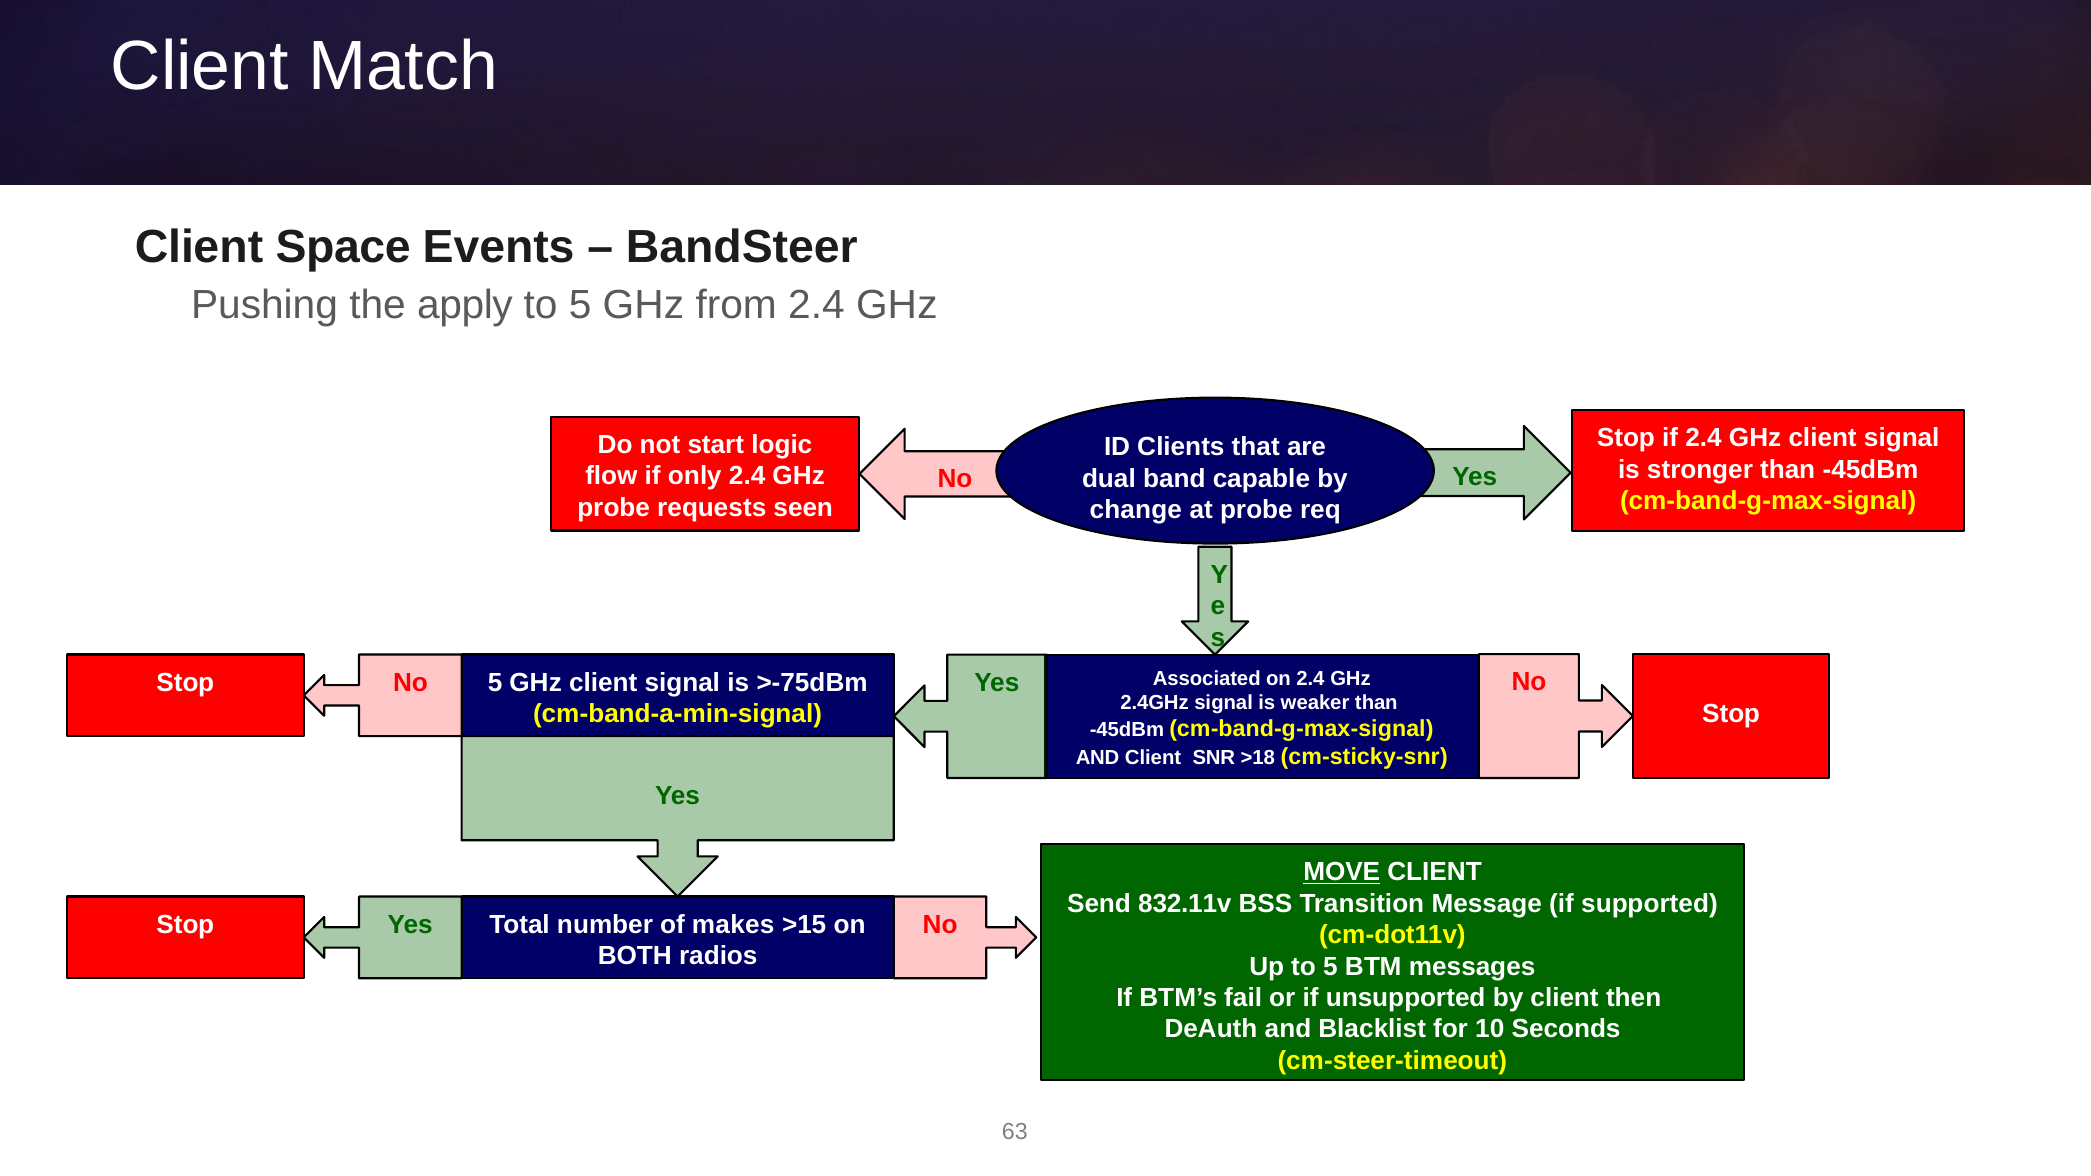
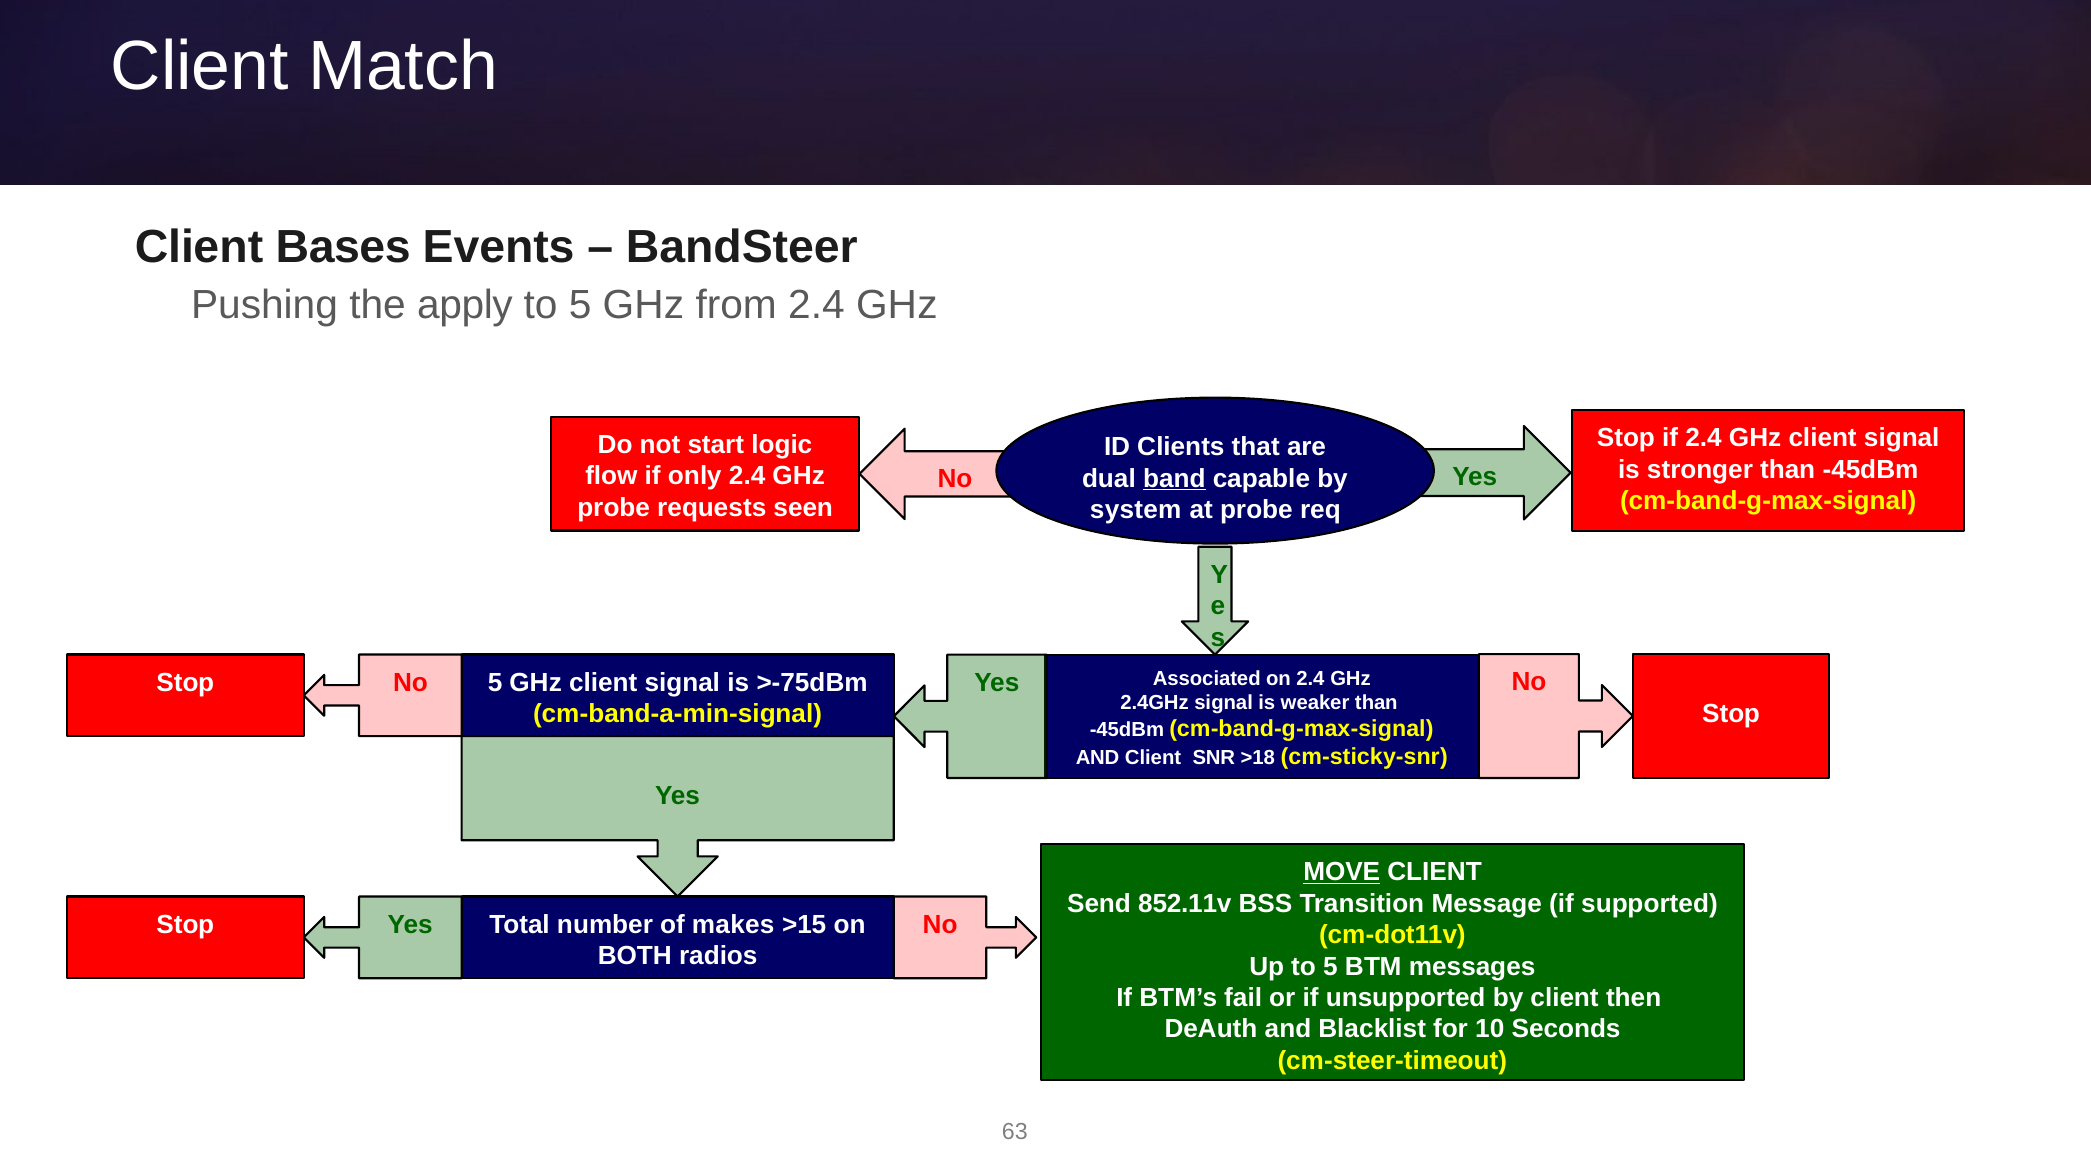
Space: Space -> Bases (343, 247)
band underline: none -> present (1174, 479)
change: change -> system (1136, 510)
832.11v: 832.11v -> 852.11v (1185, 904)
